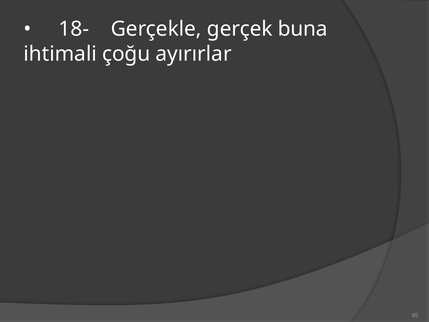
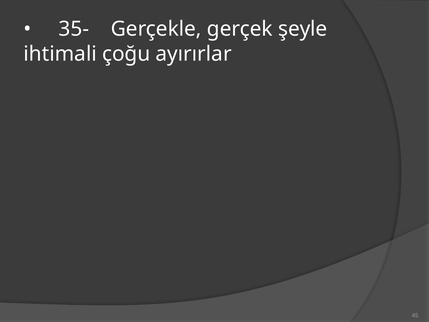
18-: 18- -> 35- (74, 29)
buna: buna -> şeyle (303, 29)
